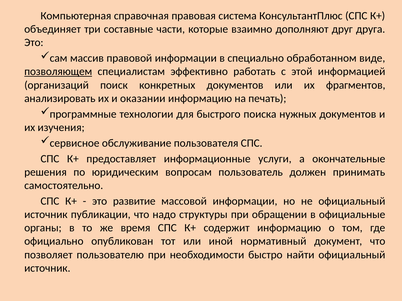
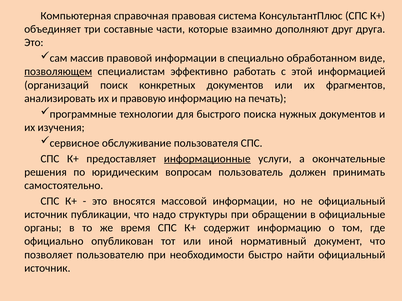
оказании: оказании -> правовую (143, 99)
информационные underline: none -> present (207, 159)
развитие: развитие -> вносятся (134, 201)
